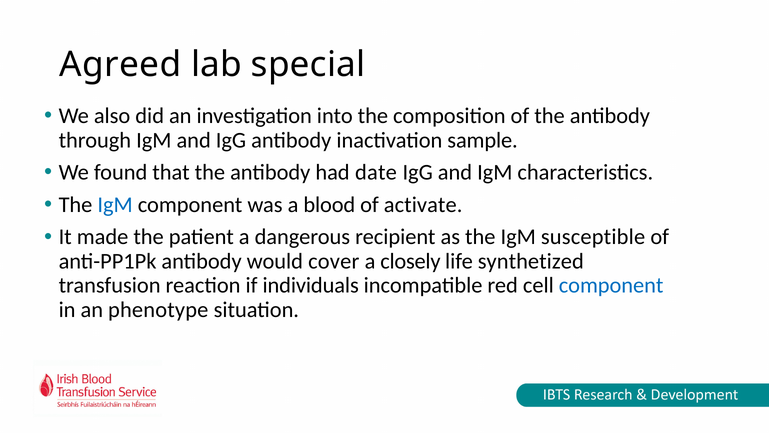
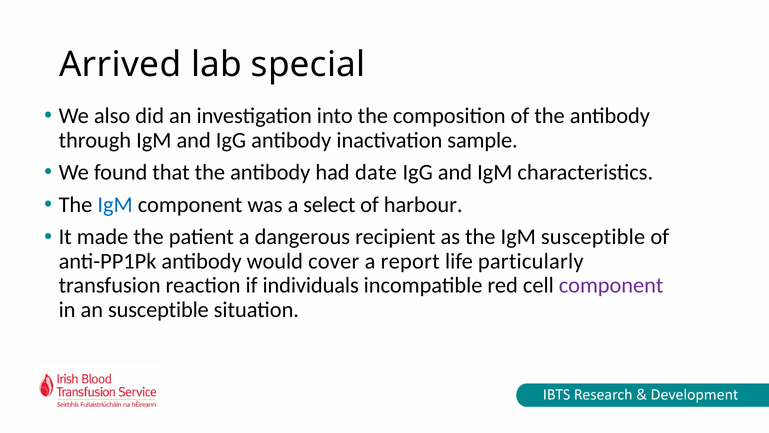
Agreed: Agreed -> Arrived (120, 65)
blood: blood -> select (329, 205)
activate: activate -> harbour (423, 205)
closely: closely -> report (410, 261)
synthetized: synthetized -> particularly (531, 261)
component colour: blue -> purple (611, 285)
an phenotype: phenotype -> susceptible (158, 309)
